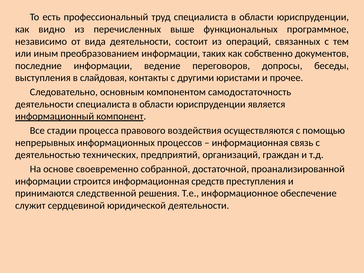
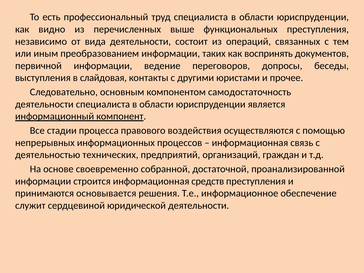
функциональных программное: программное -> преступления (318, 29)
собственно: собственно -> воспринять (269, 54)
последние: последние -> первичной (38, 66)
следственной: следственной -> основывается (106, 193)
